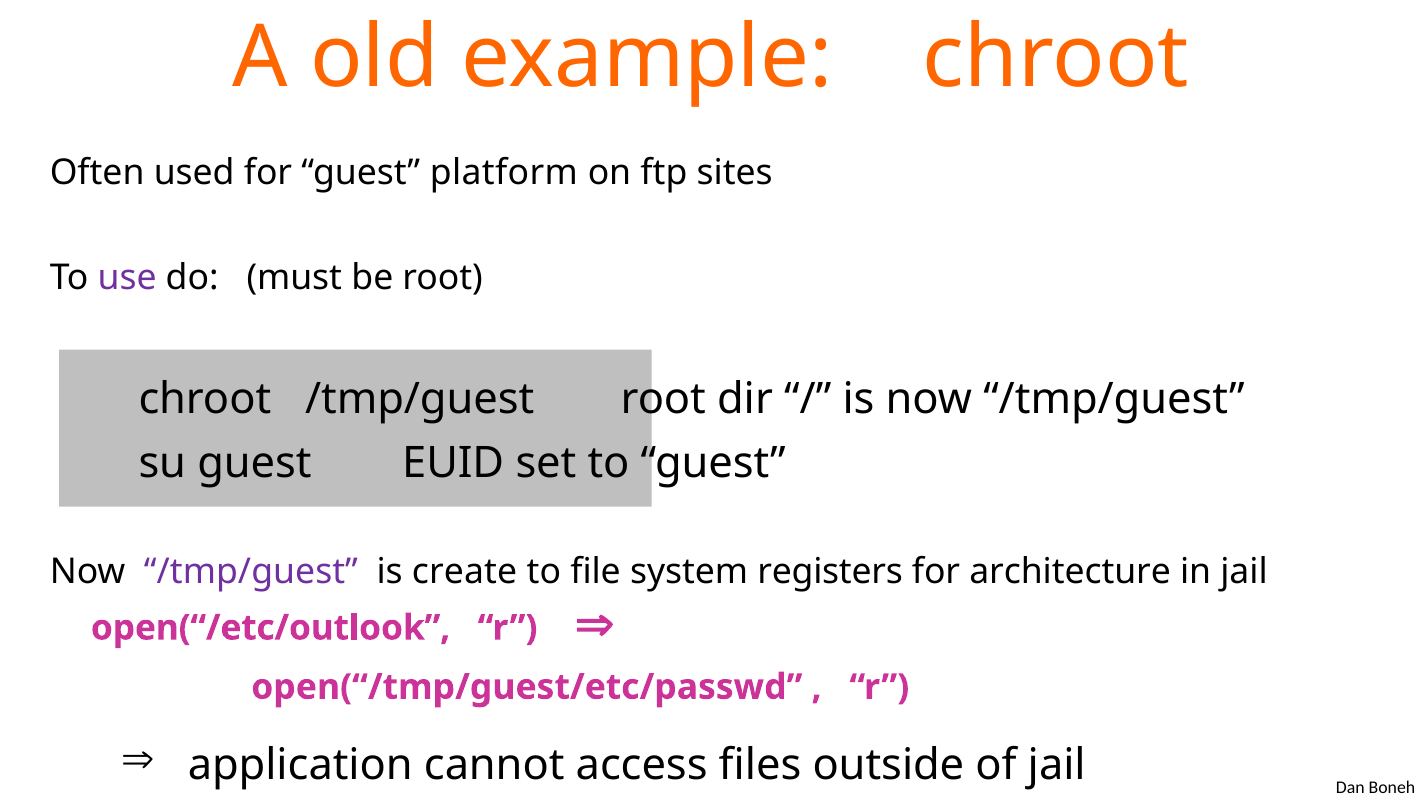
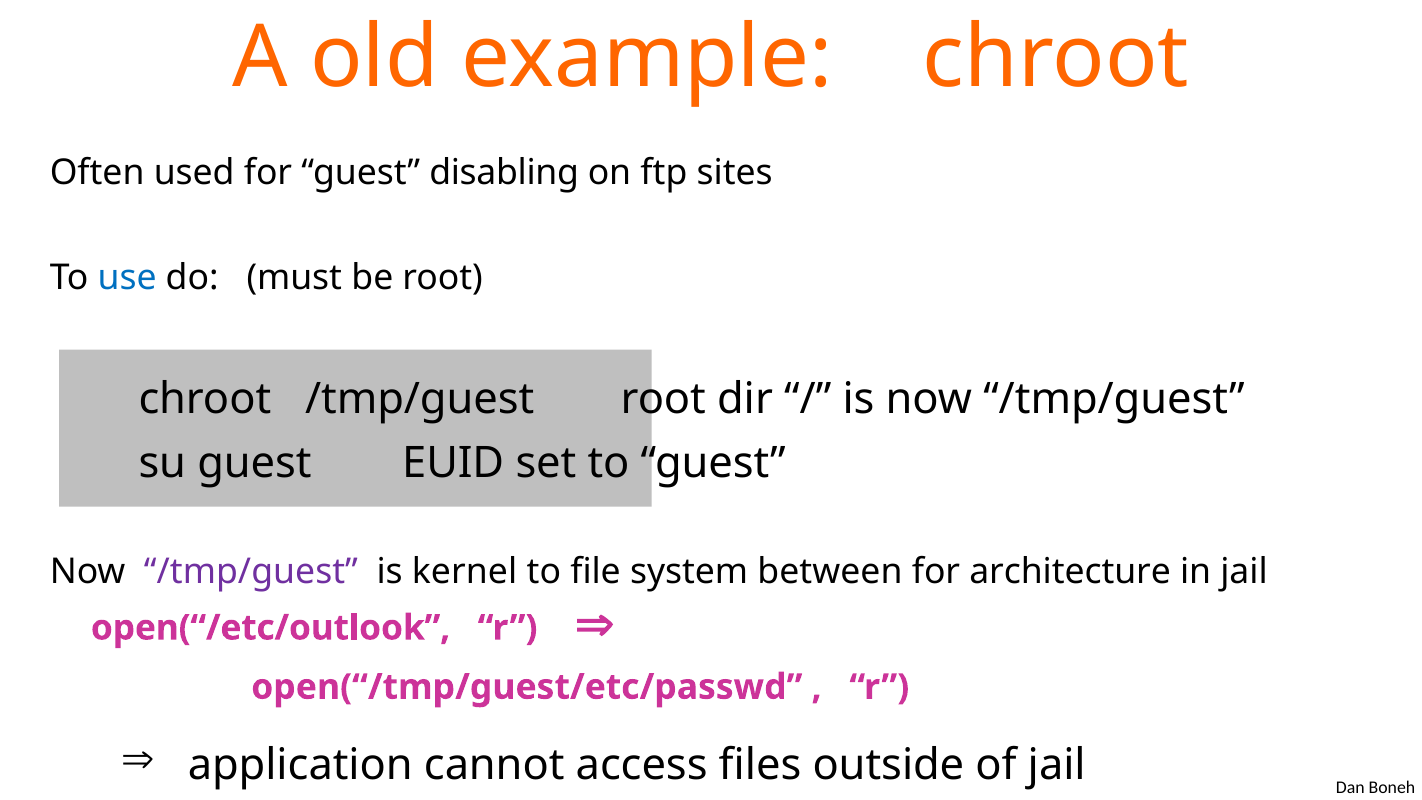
platform: platform -> disabling (504, 173)
use colour: purple -> blue (127, 277)
create: create -> kernel (465, 571)
registers: registers -> between (830, 571)
